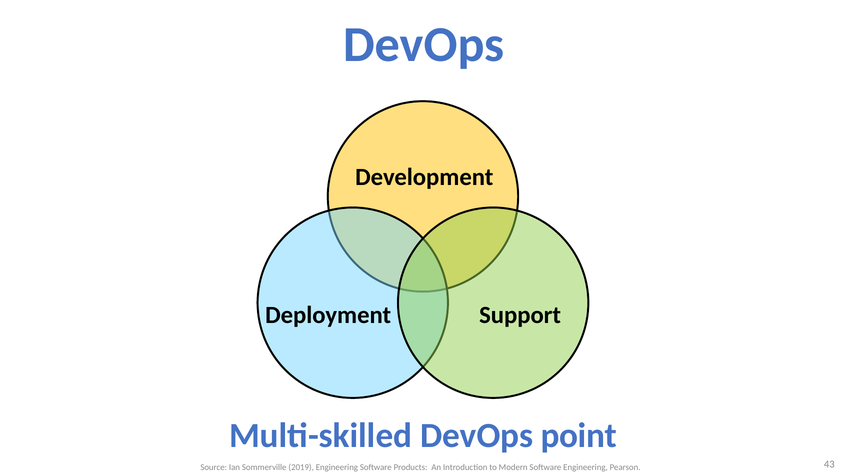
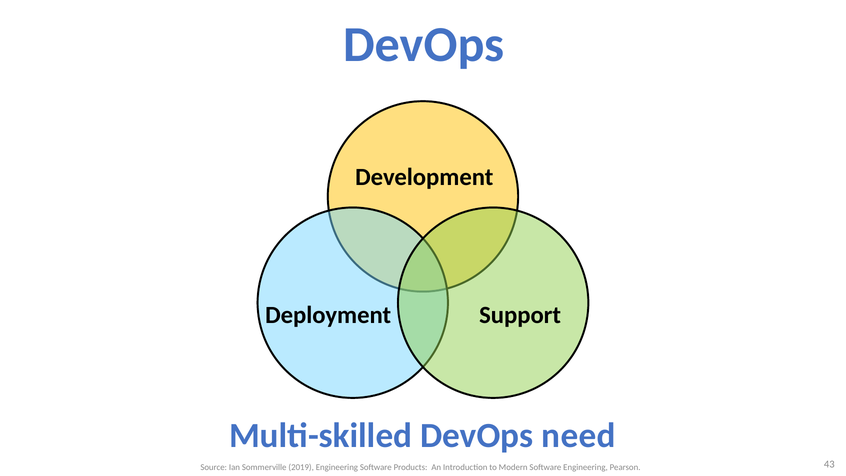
point: point -> need (579, 435)
